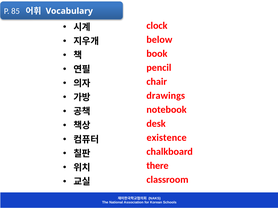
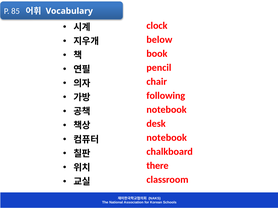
drawings: drawings -> following (166, 96)
existence: existence -> notebook (167, 138)
